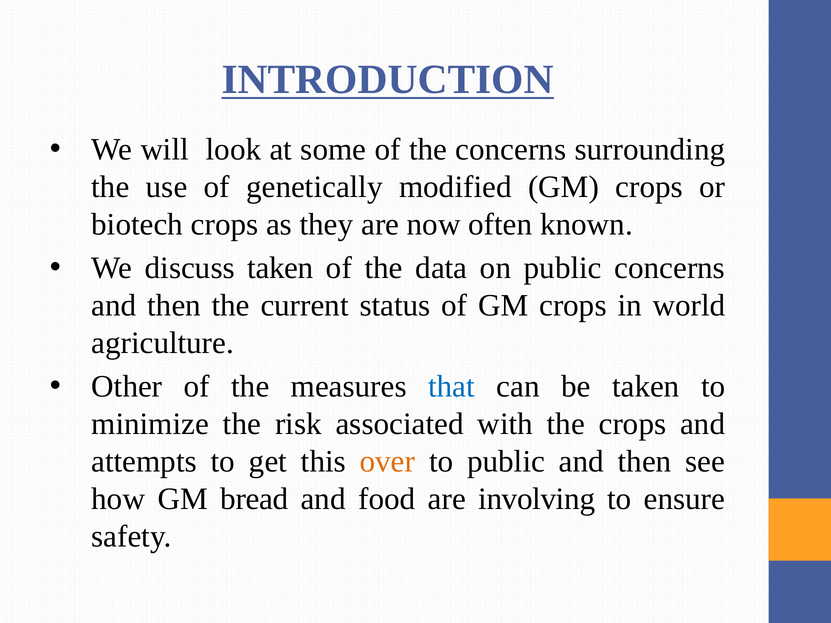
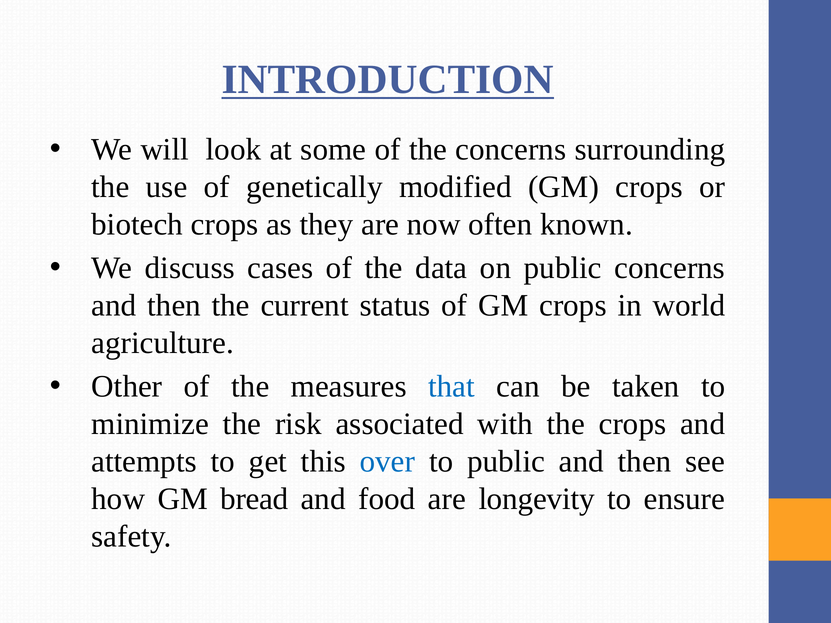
discuss taken: taken -> cases (280, 268)
over colour: orange -> blue (387, 462)
involving: involving -> longevity (537, 499)
